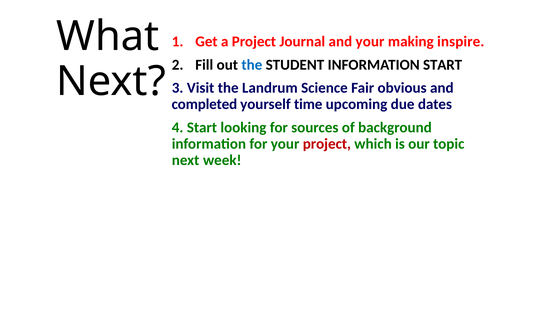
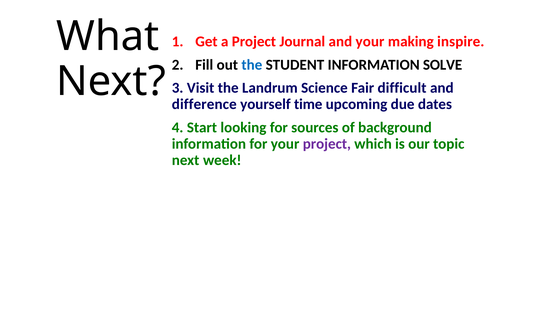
INFORMATION START: START -> SOLVE (443, 65)
obvious: obvious -> difficult (402, 88)
completed: completed -> difference (204, 104)
project colour: red -> purple (327, 144)
